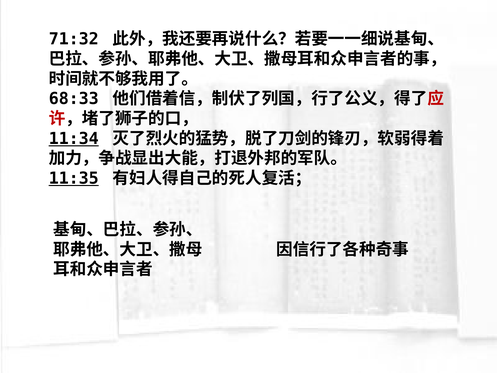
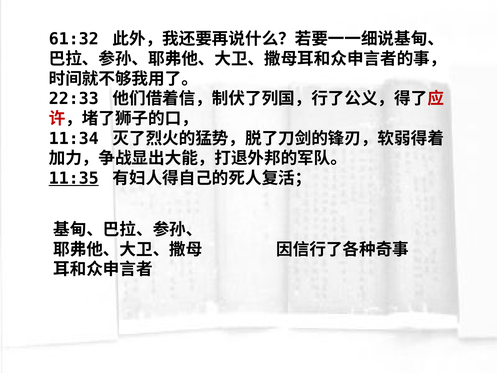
71:32: 71:32 -> 61:32 (74, 39)
68:33: 68:33 -> 22:33 (74, 99)
11:34 underline: present -> none (74, 138)
